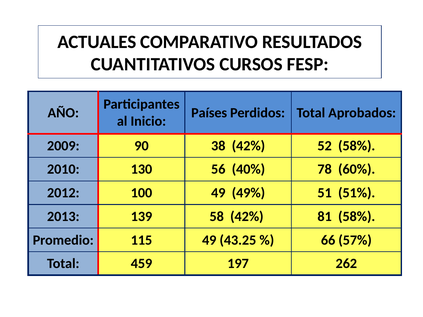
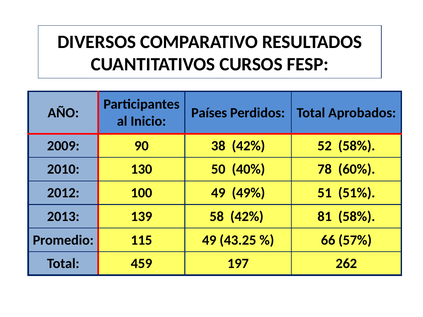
ACTUALES: ACTUALES -> DIVERSOS (97, 42)
56: 56 -> 50 (218, 169)
